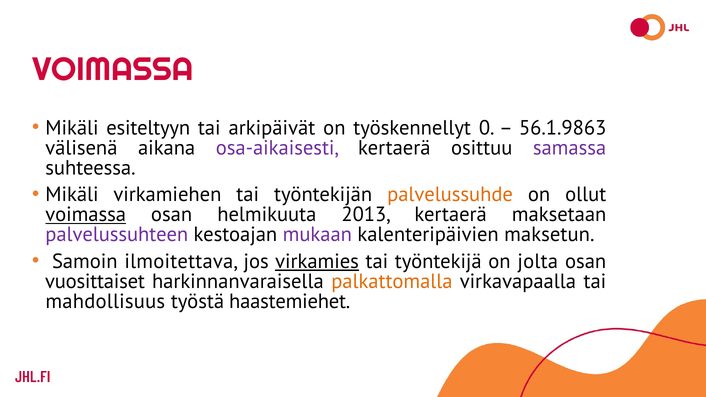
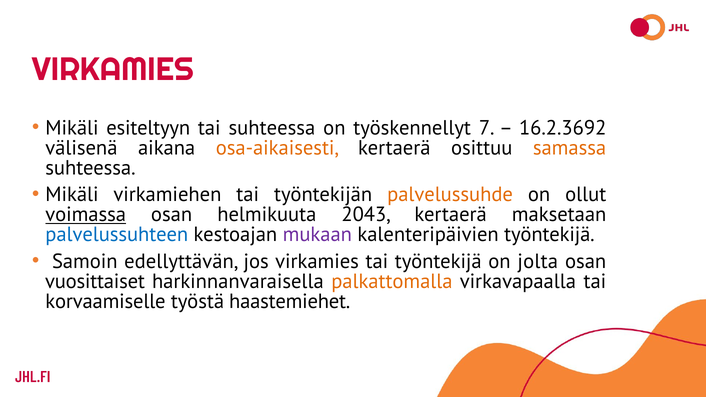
VOIMASSA: VOIMASSA -> VIRKAMIES (113, 70)
tai arkipäivät: arkipäivät -> suhteessa (272, 128)
0: 0 -> 7 (487, 128)
56.1.9863: 56.1.9863 -> 16.2.3692 (563, 128)
osa-aikaisesti colour: purple -> orange (277, 148)
samassa colour: purple -> orange (570, 148)
2013: 2013 -> 2043 (366, 215)
palvelussuhteen colour: purple -> blue (117, 235)
kalenteripäivien maksetun: maksetun -> työntekijä (549, 235)
ilmoitettava: ilmoitettava -> edellyttävän (181, 261)
virkamies underline: present -> none (317, 261)
mahdollisuus: mahdollisuus -> korvaamiselle (105, 301)
